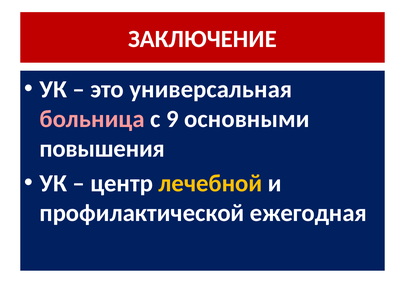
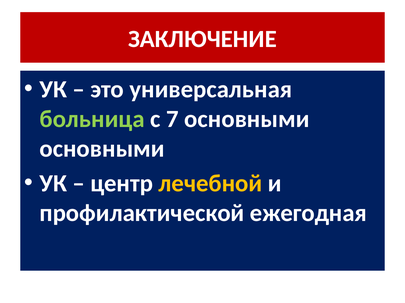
больница colour: pink -> light green (92, 119)
9: 9 -> 7 (172, 119)
повышения: повышения -> основными (102, 149)
